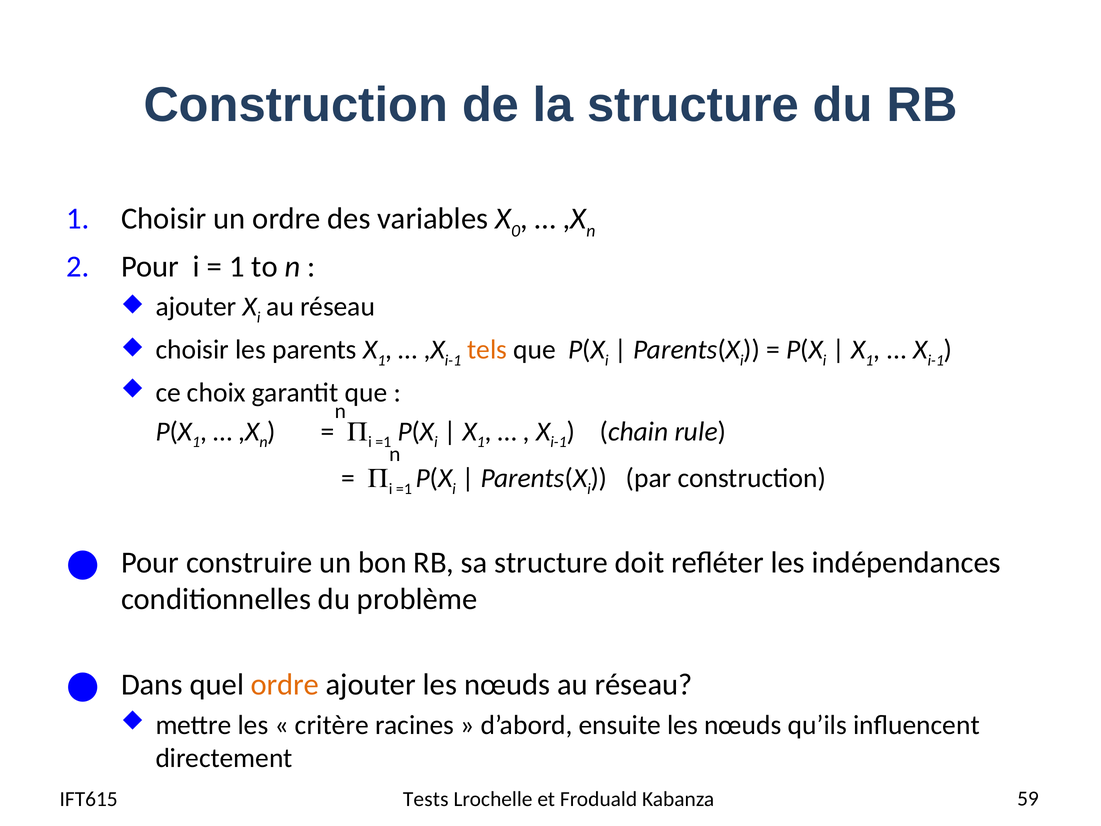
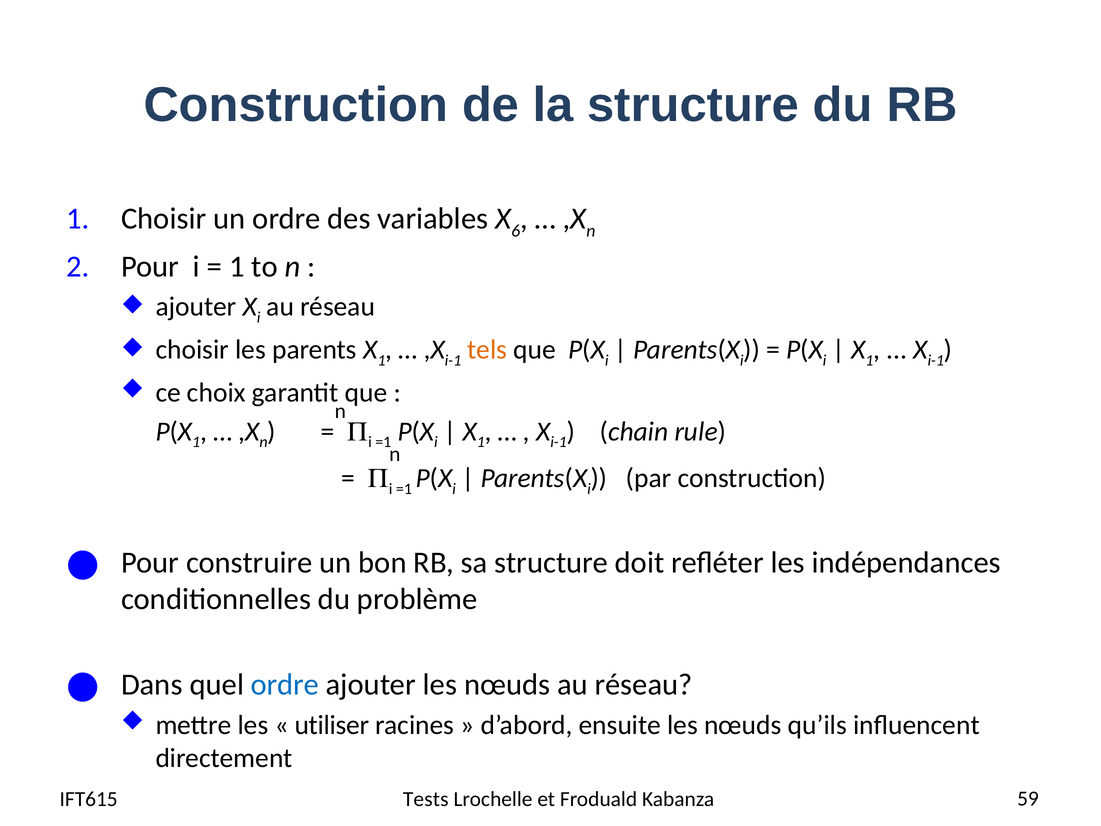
0: 0 -> 6 (516, 231)
ordre colour: orange -> blue (285, 685)
critère: critère -> utiliser (332, 725)
